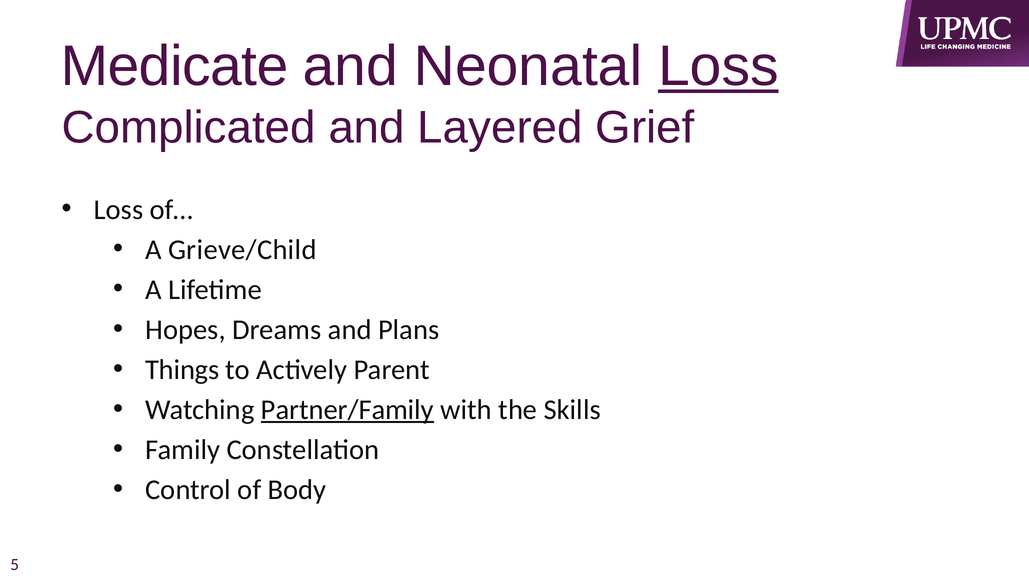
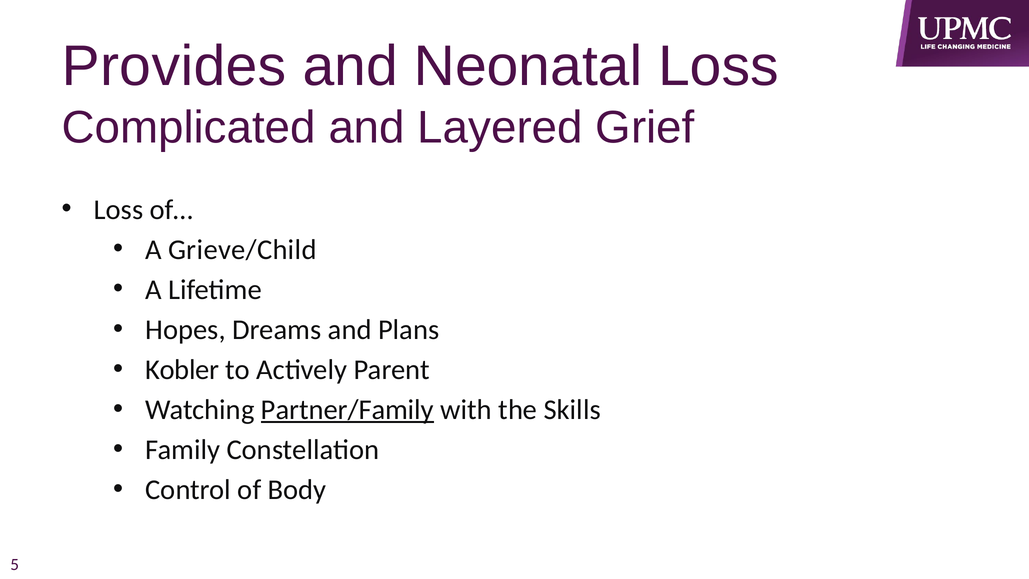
Medicate: Medicate -> Provides (174, 67)
Loss underline: present -> none (718, 67)
Things: Things -> Kobler (182, 370)
